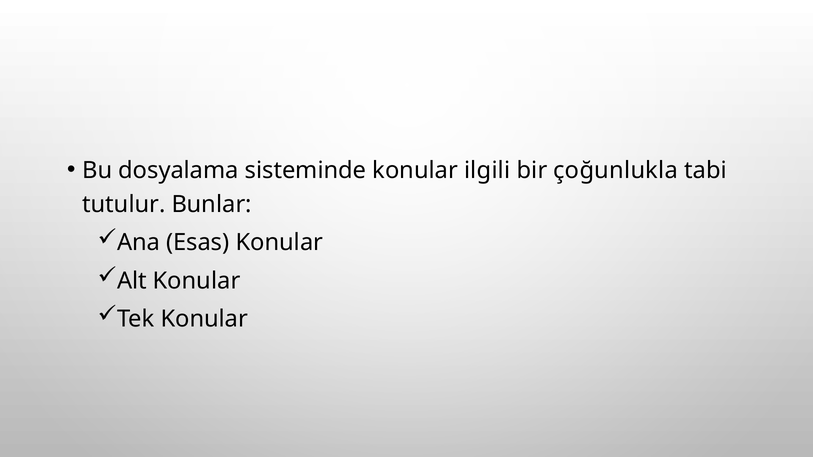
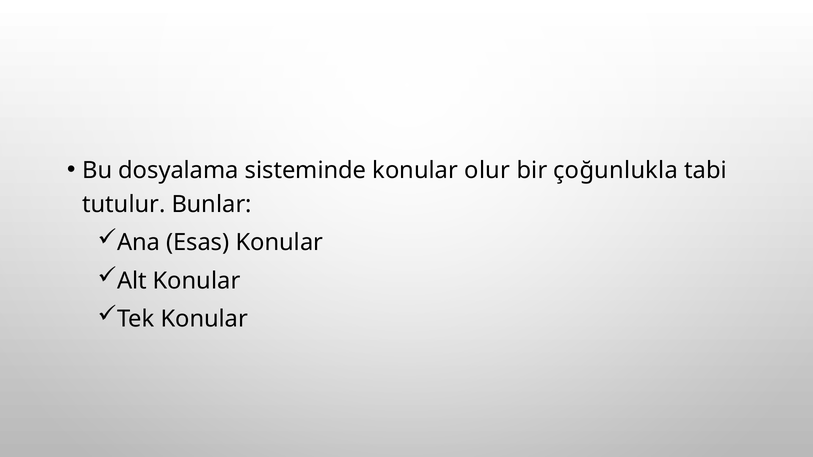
ilgili: ilgili -> olur (487, 170)
